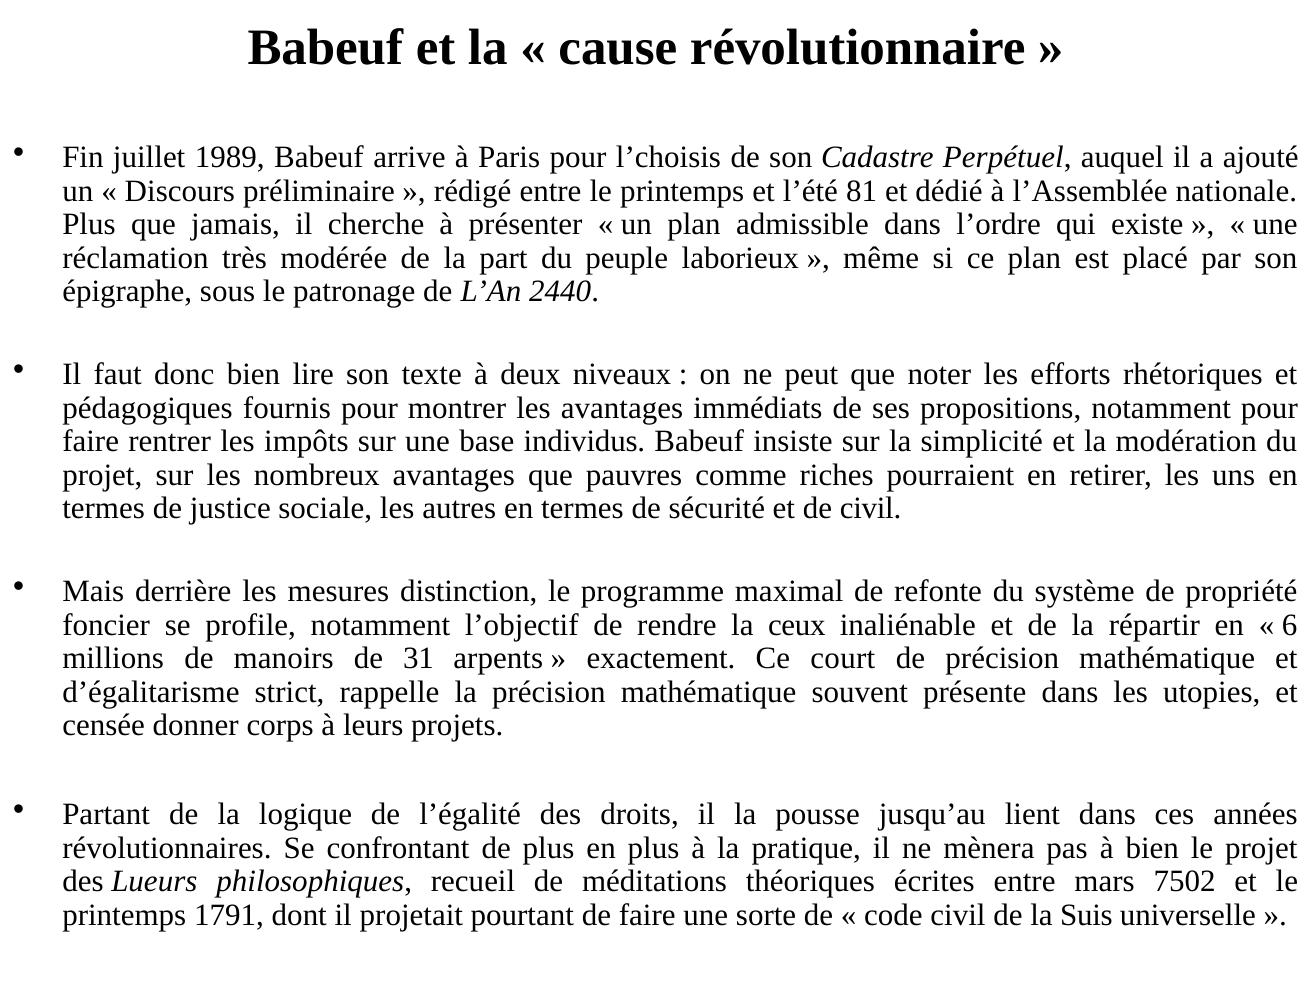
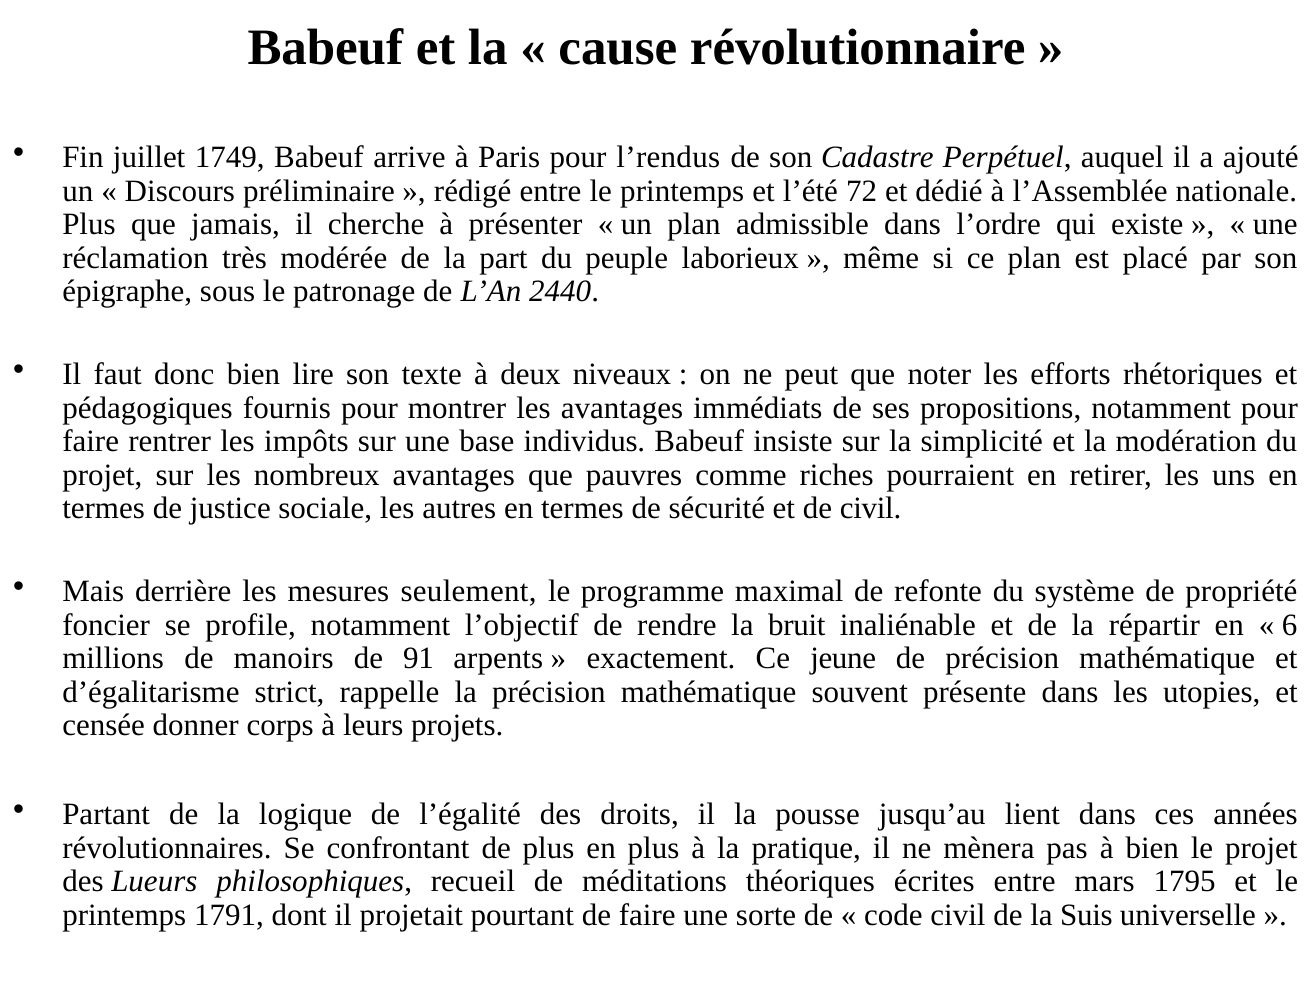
1989: 1989 -> 1749 (230, 158)
l’choisis: l’choisis -> l’rendus (668, 158)
81: 81 -> 72 (862, 191)
distinction: distinction -> seulement (469, 592)
ceux: ceux -> bruit (797, 625)
31: 31 -> 91 (418, 659)
court: court -> jeune (843, 659)
7502: 7502 -> 1795 (1185, 882)
